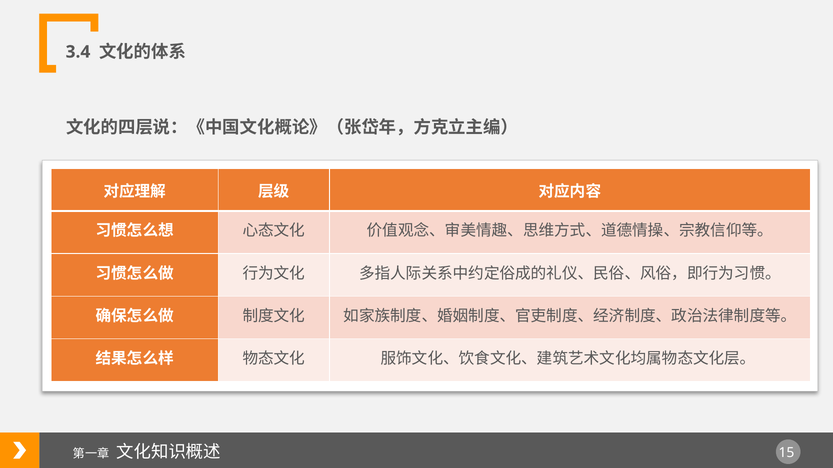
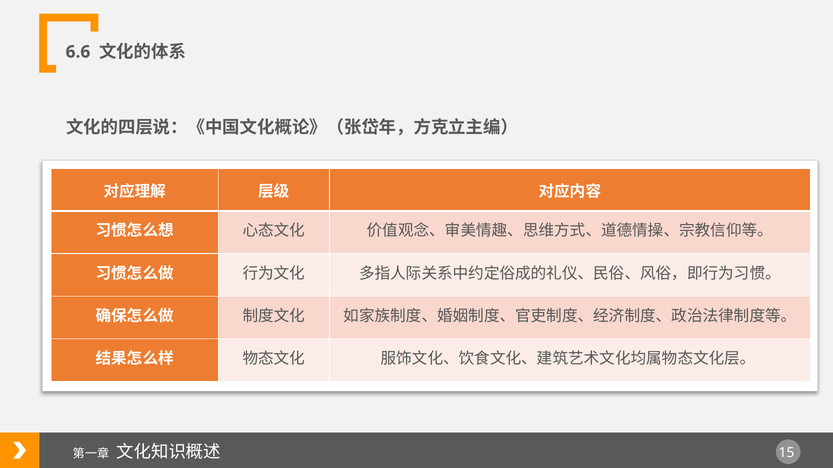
3.4: 3.4 -> 6.6 (78, 52)
